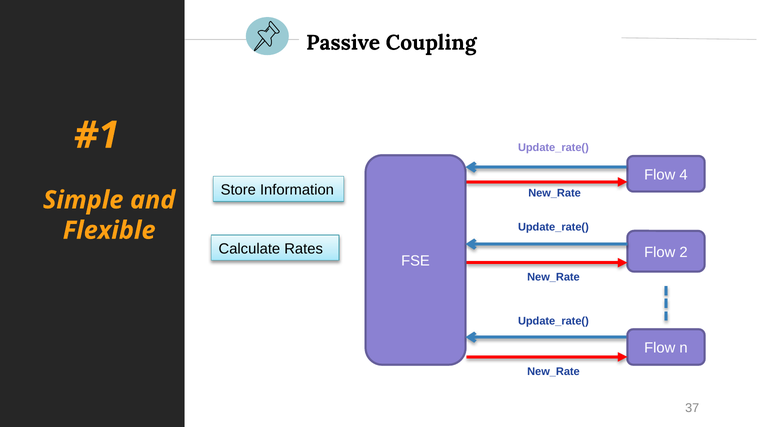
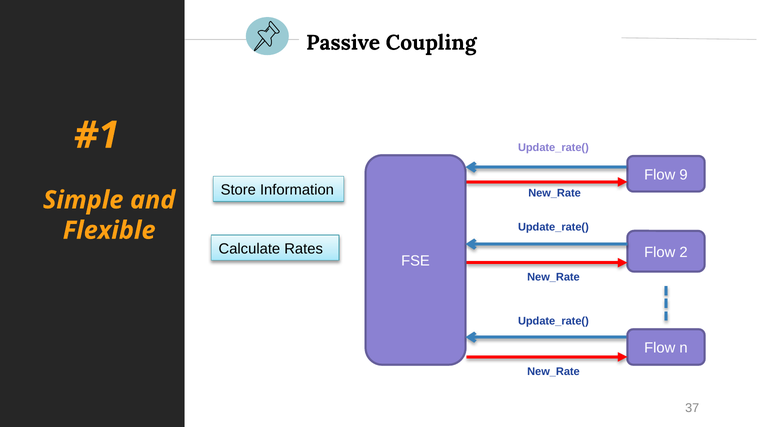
4: 4 -> 9 (684, 175)
